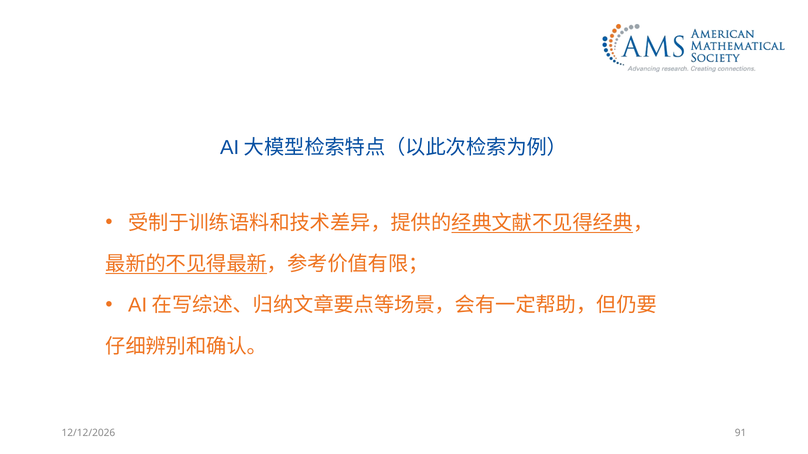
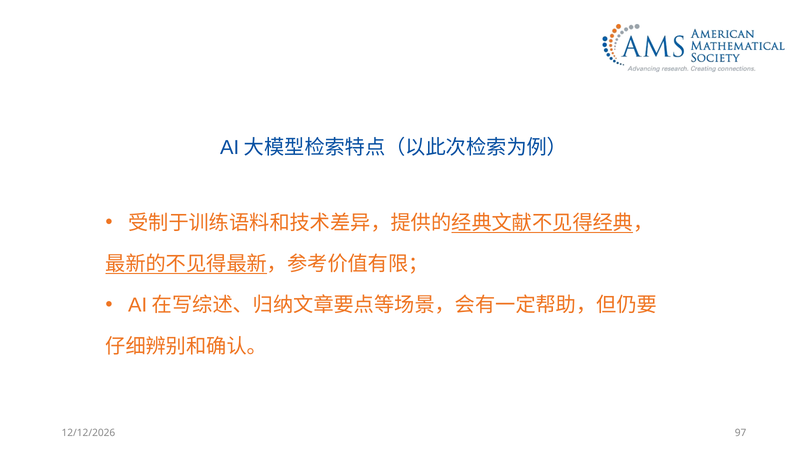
91: 91 -> 97 (741, 433)
